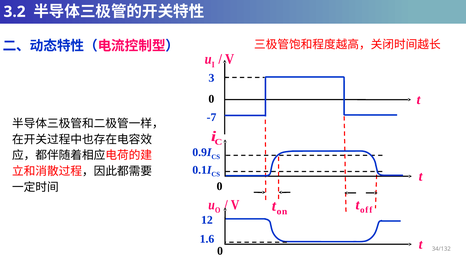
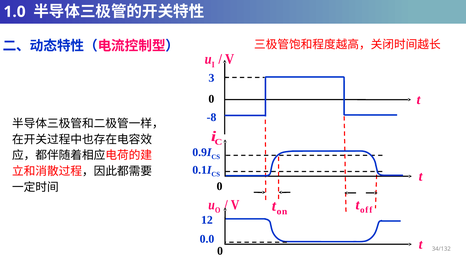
3.2: 3.2 -> 1.0 (15, 12)
-7: -7 -> -8 (211, 117)
1.6: 1.6 -> 0.0 (207, 239)
